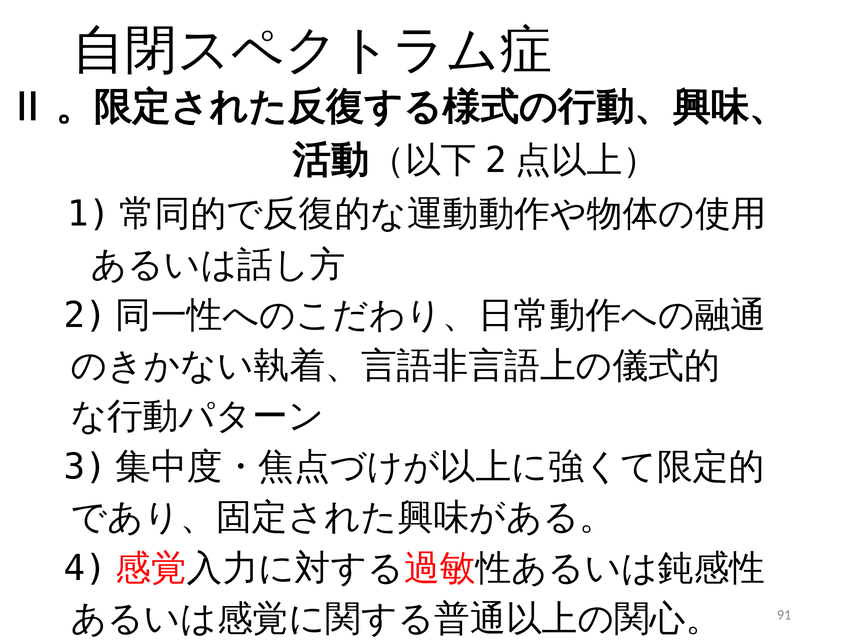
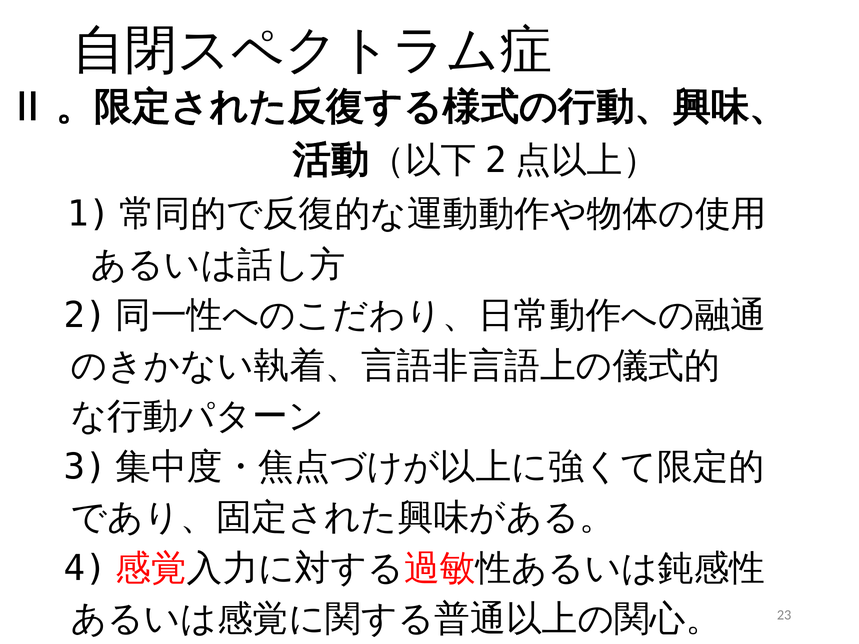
91: 91 -> 23 (784, 615)
